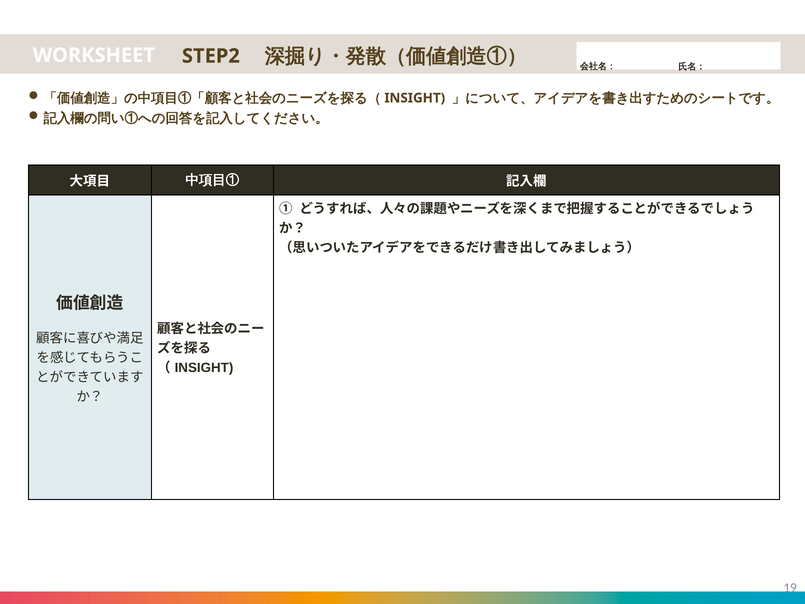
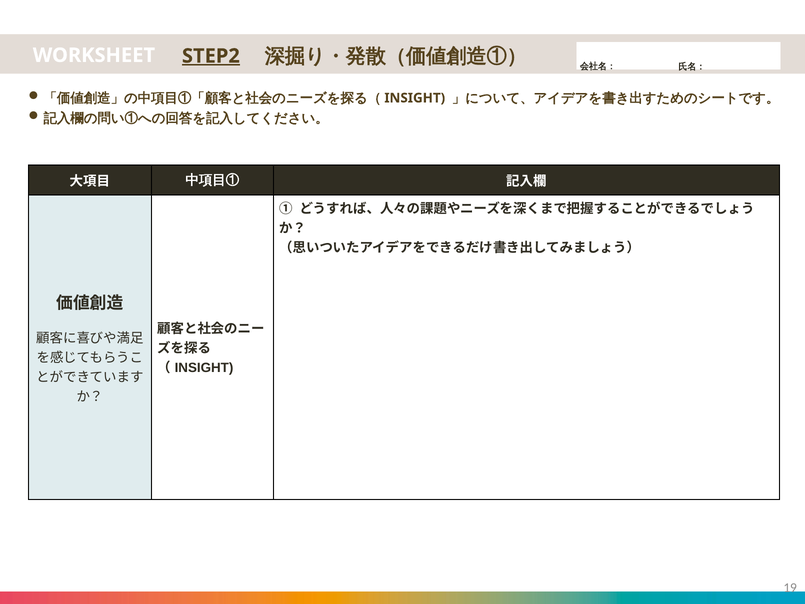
STEP2 underline: none -> present (211, 56)
